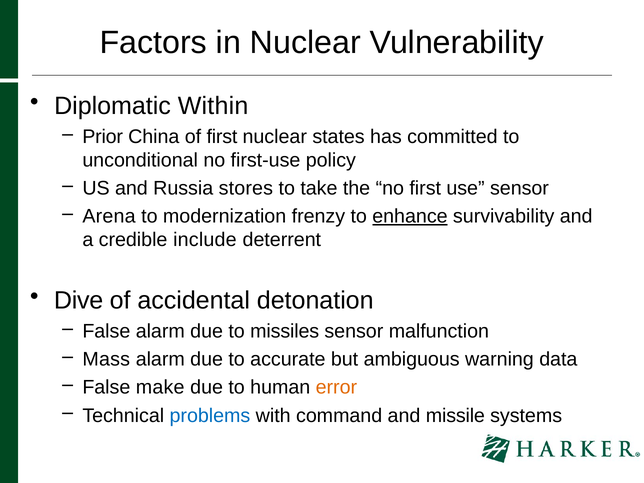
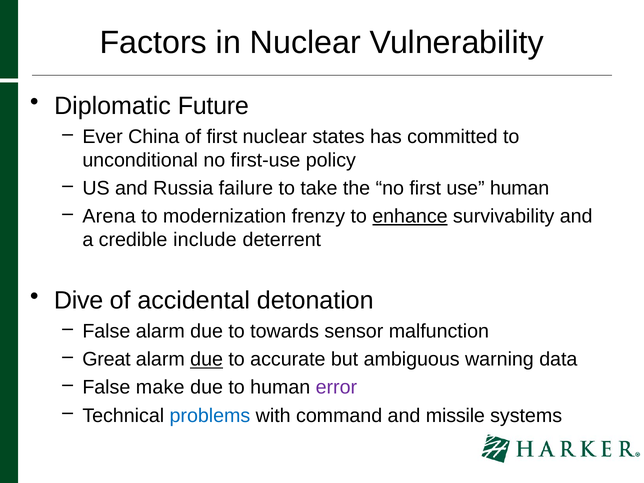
Within: Within -> Future (213, 106)
Prior: Prior -> Ever (103, 137)
stores: stores -> failure (246, 188)
use sensor: sensor -> human (520, 188)
missiles: missiles -> towards (285, 331)
Mass: Mass -> Great (106, 359)
due underline: none -> present (207, 359)
error colour: orange -> purple (336, 387)
